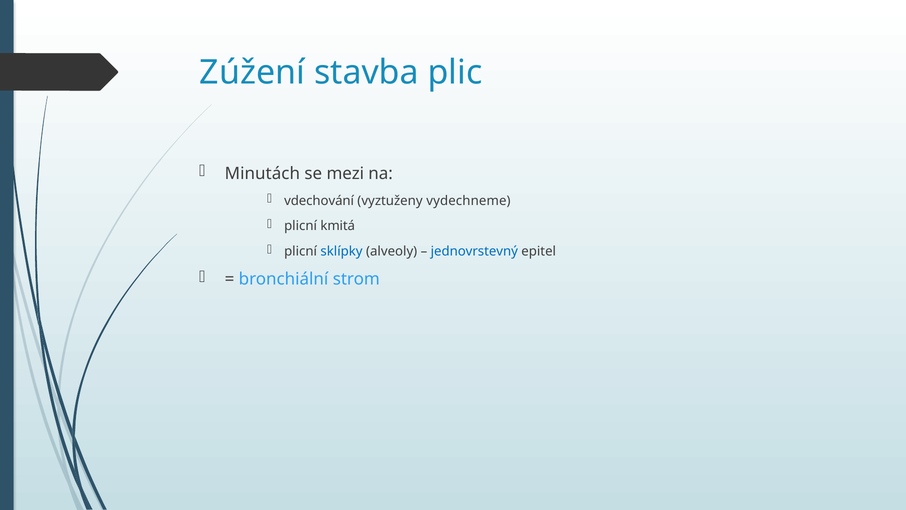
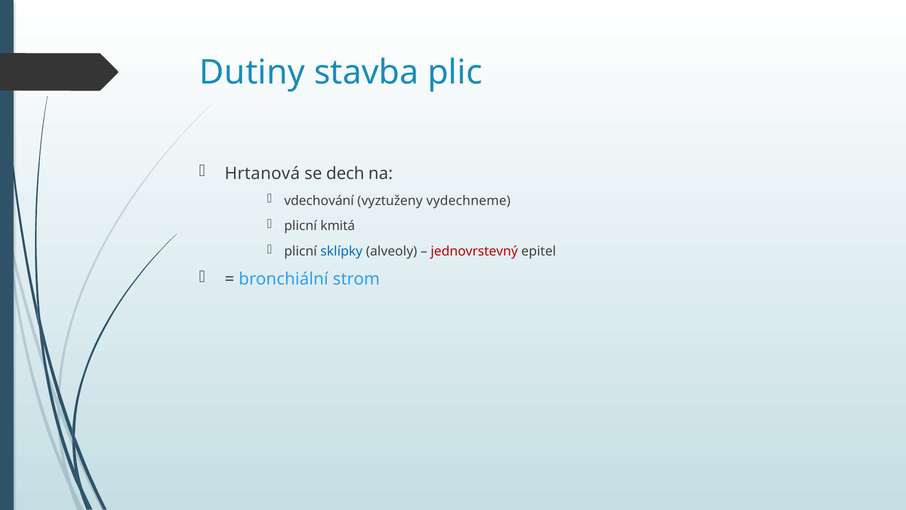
Zúžení: Zúžení -> Dutiny (252, 73)
Minutách: Minutách -> Hrtanová (262, 173)
mezi: mezi -> dech (345, 173)
jednovrstevný colour: blue -> red (474, 251)
